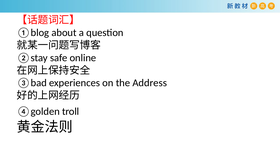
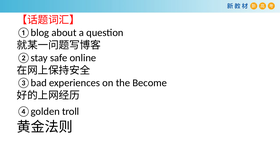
Address: Address -> Become (150, 83)
